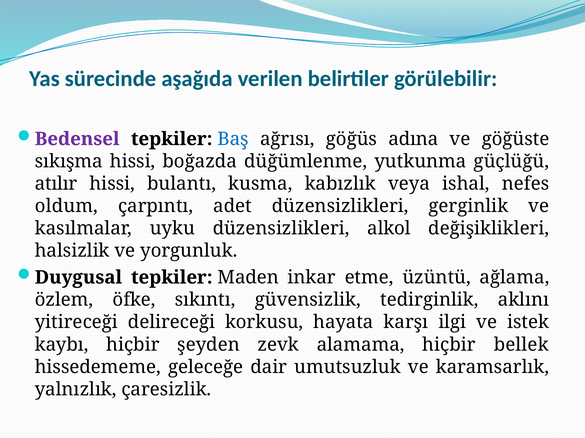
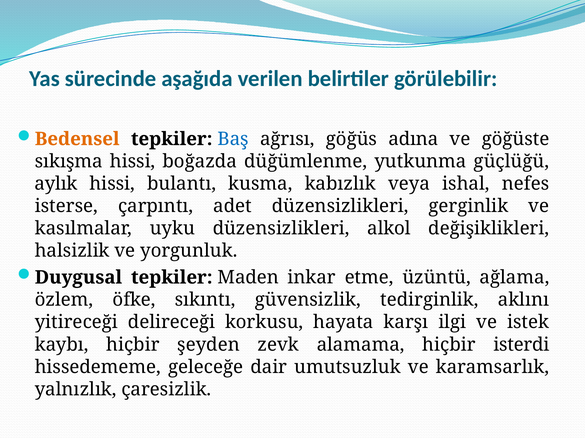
Bedensel colour: purple -> orange (77, 139)
atılır: atılır -> aylık (56, 184)
oldum: oldum -> isterse (66, 206)
bellek: bellek -> isterdi (521, 345)
